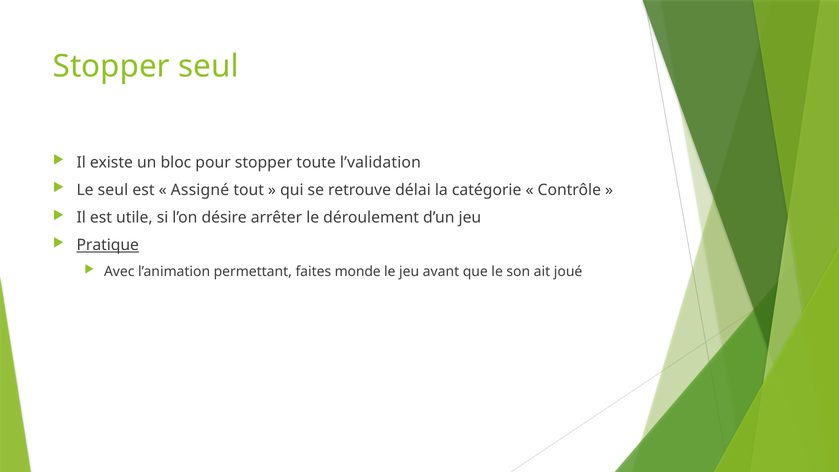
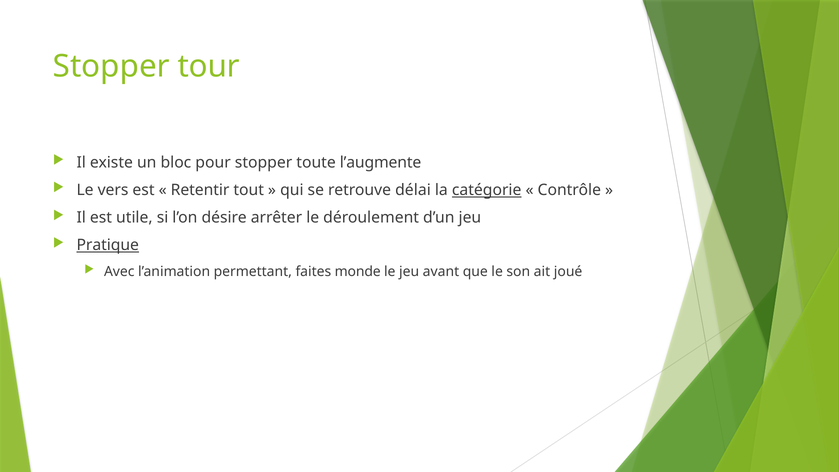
Stopper seul: seul -> tour (209, 66)
l’validation: l’validation -> l’augmente (381, 162)
Le seul: seul -> vers (113, 190)
Assigné: Assigné -> Retentir (200, 190)
catégorie underline: none -> present (487, 190)
